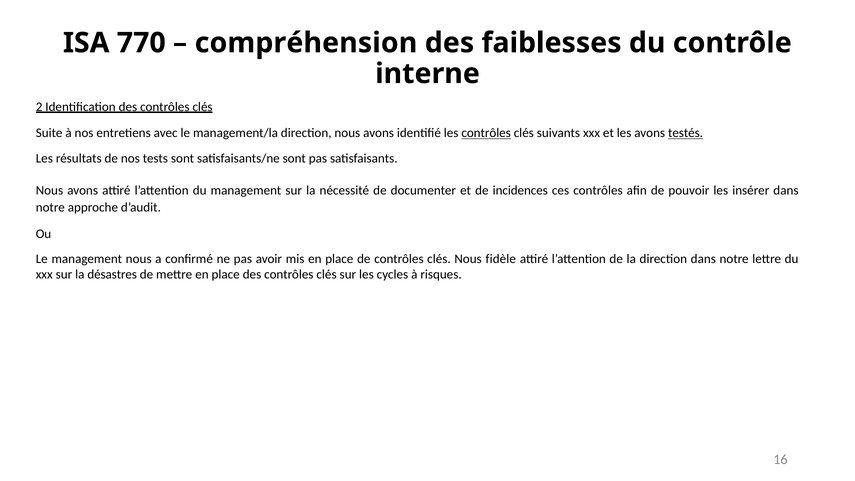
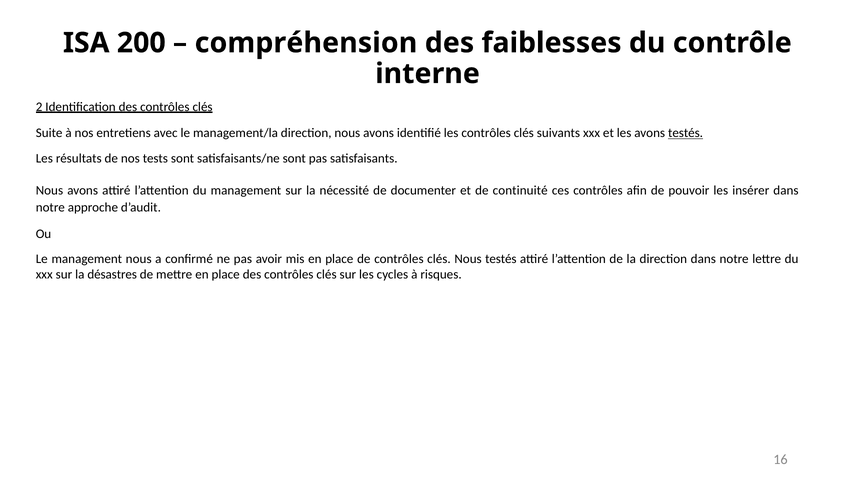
770: 770 -> 200 (141, 43)
contrôles underline: present -> none (486, 133)
incidences: incidences -> continuité (520, 191)
Nous fidèle: fidèle -> testés (501, 259)
